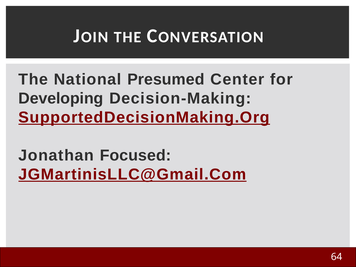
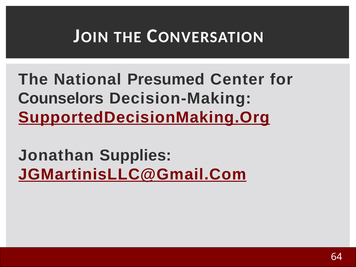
Developing: Developing -> Counselors (61, 98)
Focused: Focused -> Supplies (136, 155)
